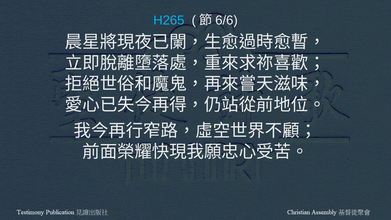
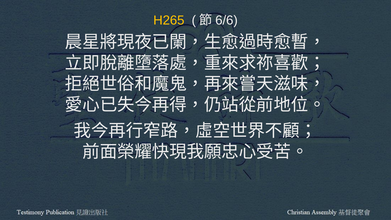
H265 colour: light blue -> yellow (169, 20)
